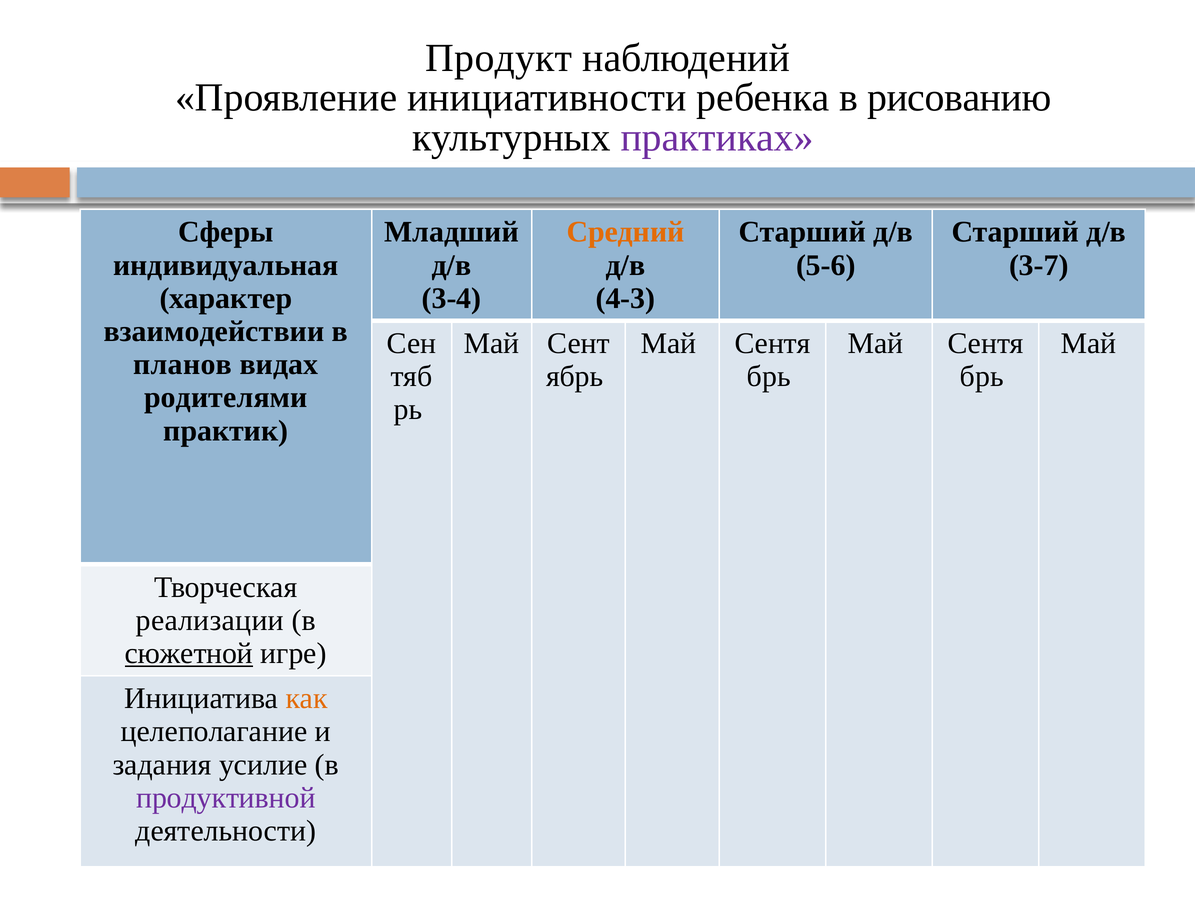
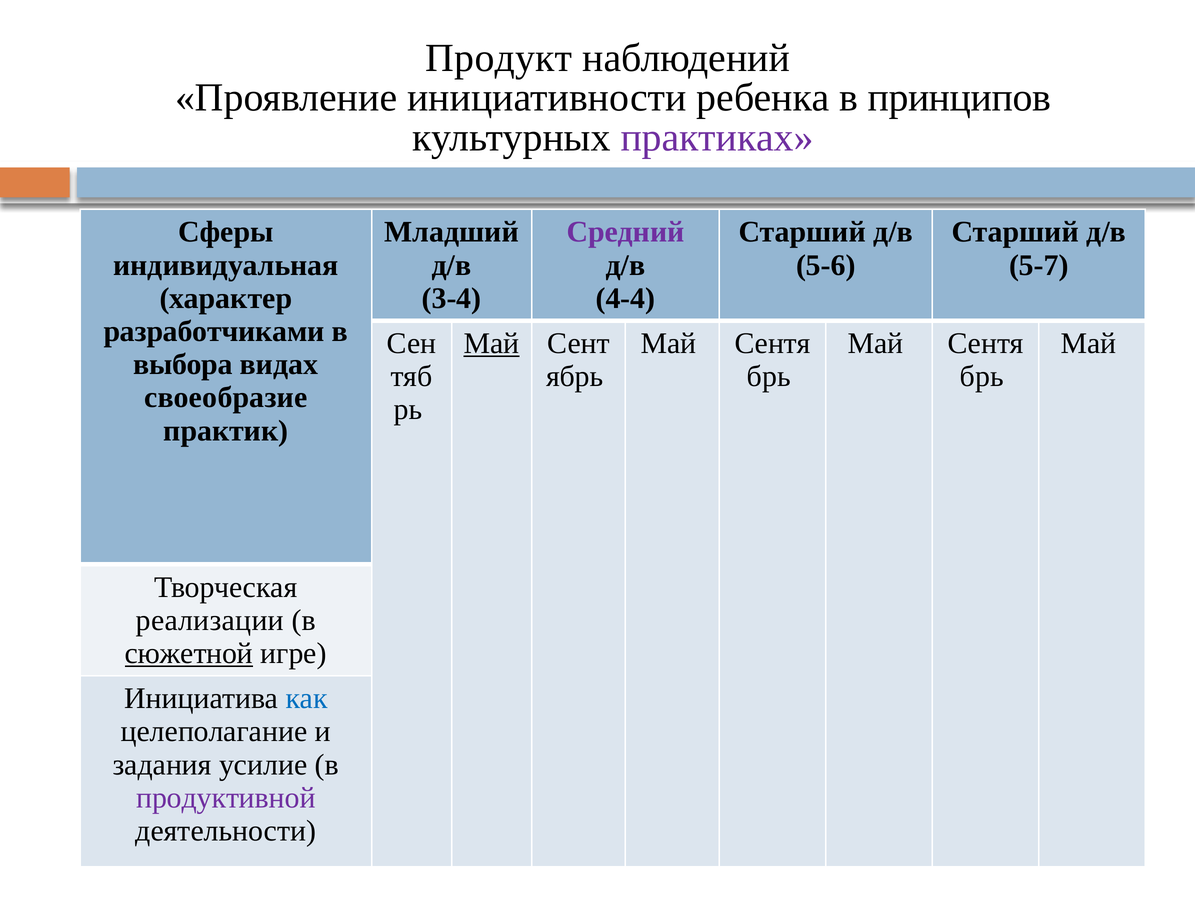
рисованию: рисованию -> принципов (959, 98)
Средний colour: orange -> purple (625, 232)
3-7: 3-7 -> 5-7 (1039, 265)
4-3: 4-3 -> 4-4 (625, 298)
взаимодействии: взаимодействии -> разработчиками (214, 331)
Май underline: none -> present (492, 343)
планов: планов -> выбора (183, 364)
родителями: родителями -> своеобразие (226, 397)
как colour: orange -> blue (307, 698)
